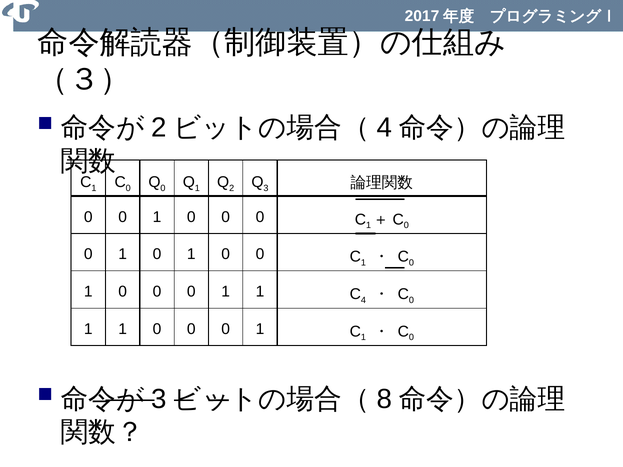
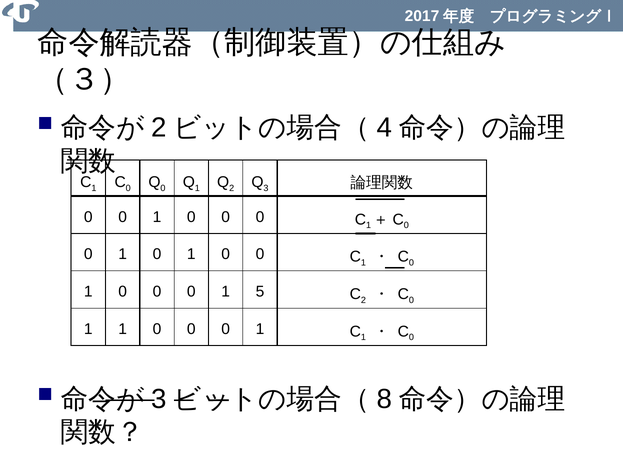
0 0 1 1: 1 -> 5 (260, 292)
4: 4 -> 2 (363, 300)
